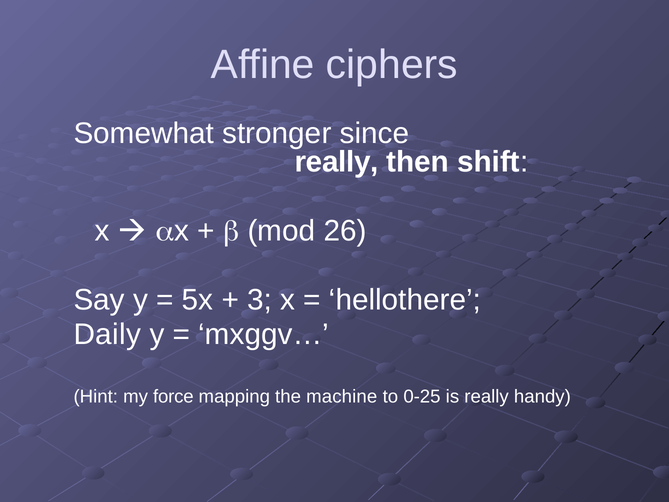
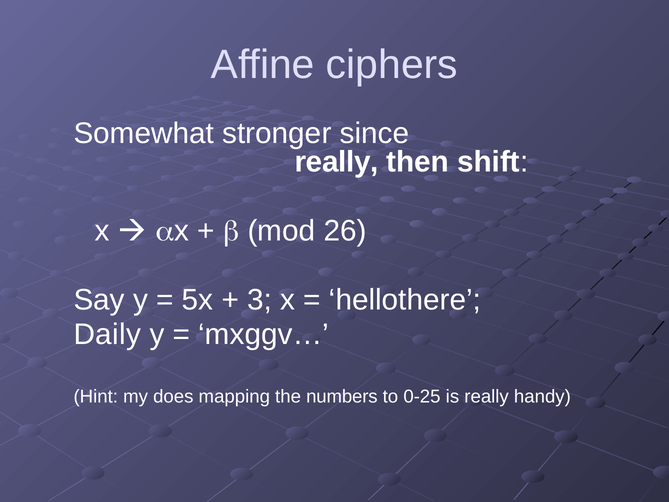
force: force -> does (173, 396)
machine: machine -> numbers (342, 396)
